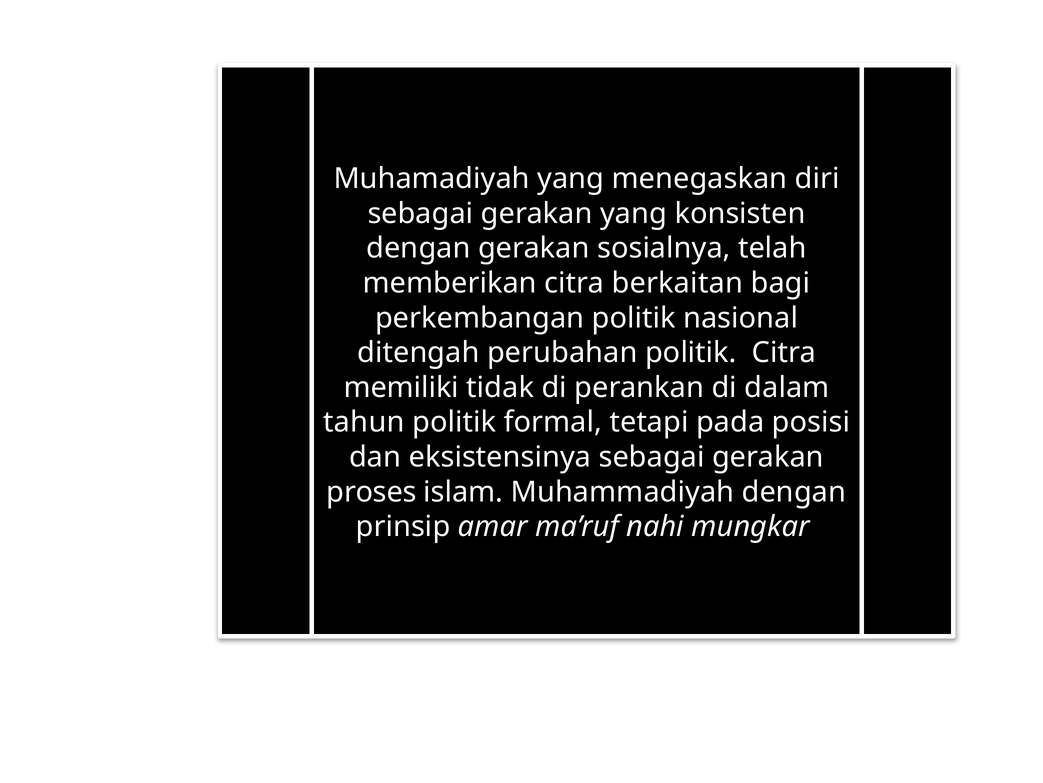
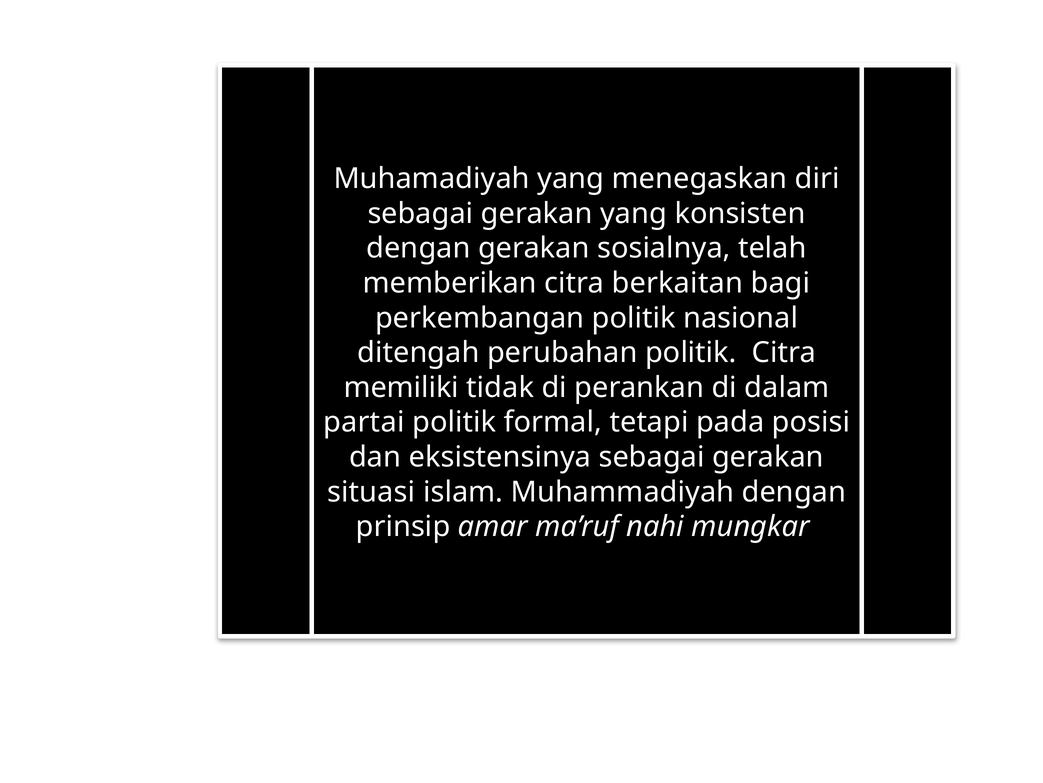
tahun: tahun -> partai (364, 422)
proses: proses -> situasi (371, 492)
